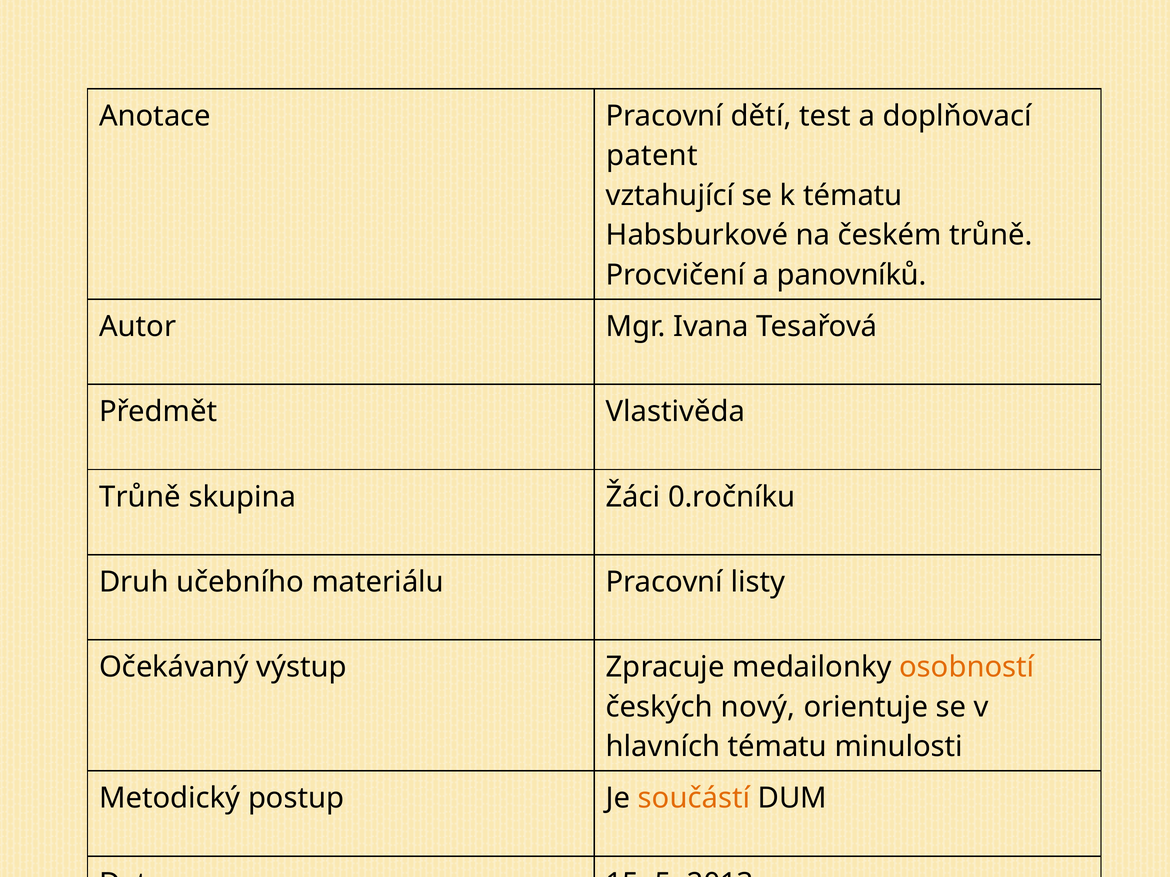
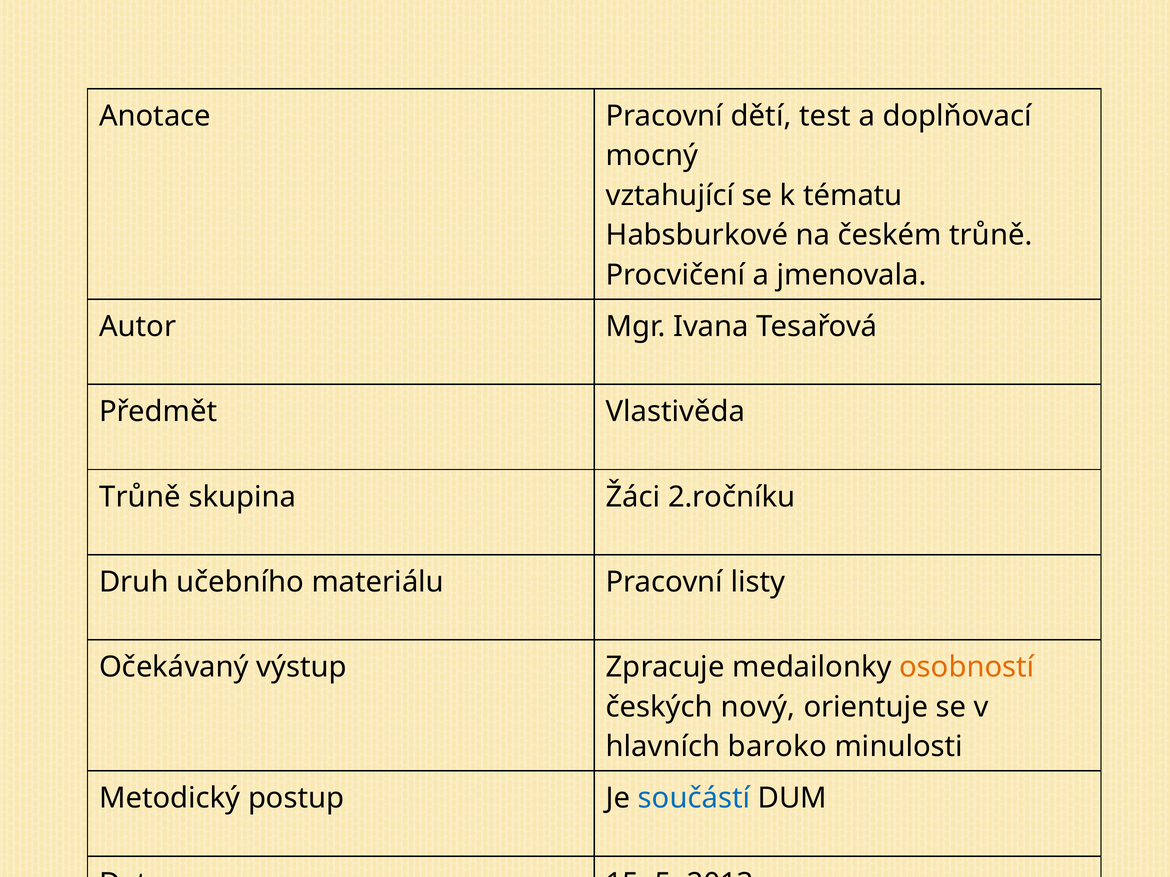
patent: patent -> mocný (652, 156)
panovníků: panovníků -> jmenovala (852, 275)
0.ročníku: 0.ročníku -> 2.ročníku (732, 497)
hlavních tématu: tématu -> baroko (777, 747)
součástí colour: orange -> blue (694, 799)
